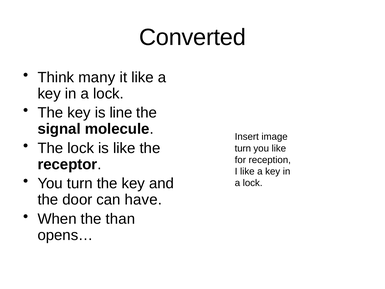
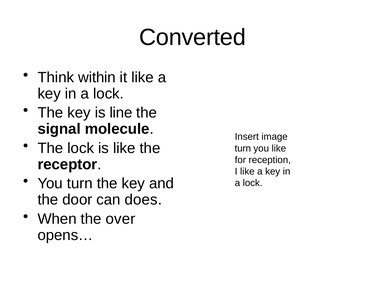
many: many -> within (97, 77)
have: have -> does (143, 200)
than: than -> over (120, 219)
